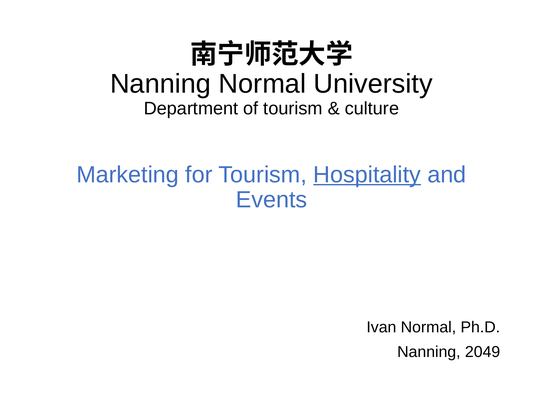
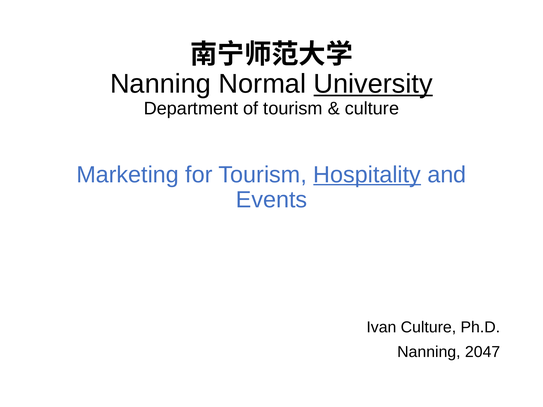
University underline: none -> present (373, 84)
Ivan Normal: Normal -> Culture (428, 327)
2049: 2049 -> 2047 (483, 352)
